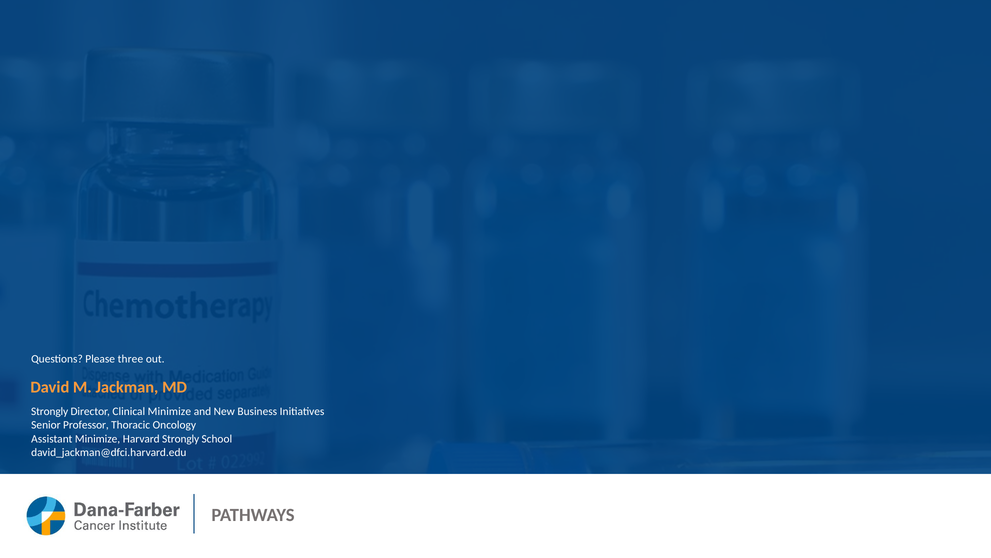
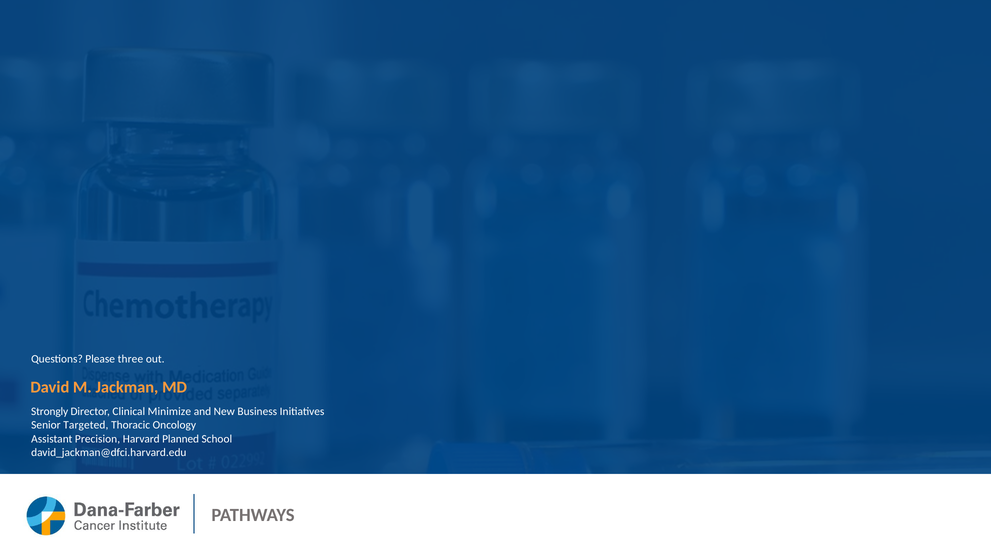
Professor: Professor -> Targeted (86, 425)
Assistant Minimize: Minimize -> Precision (98, 438)
Harvard Strongly: Strongly -> Planned (181, 438)
